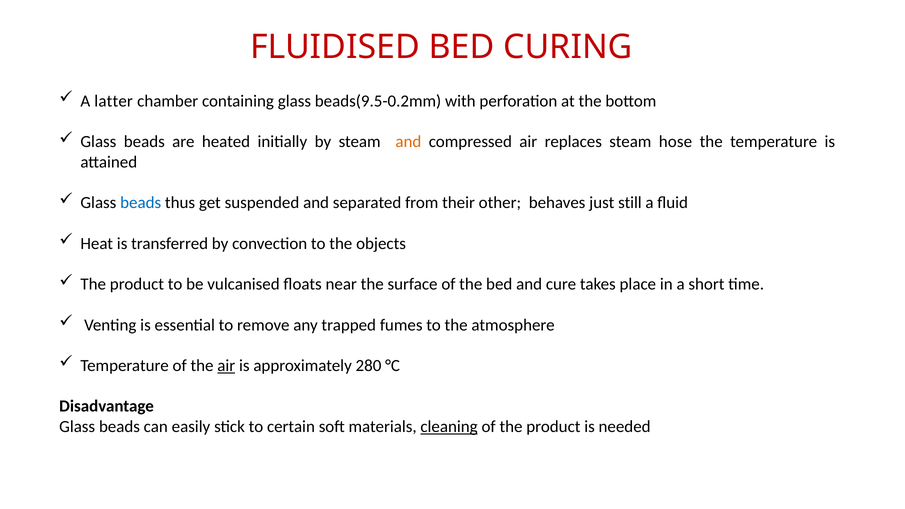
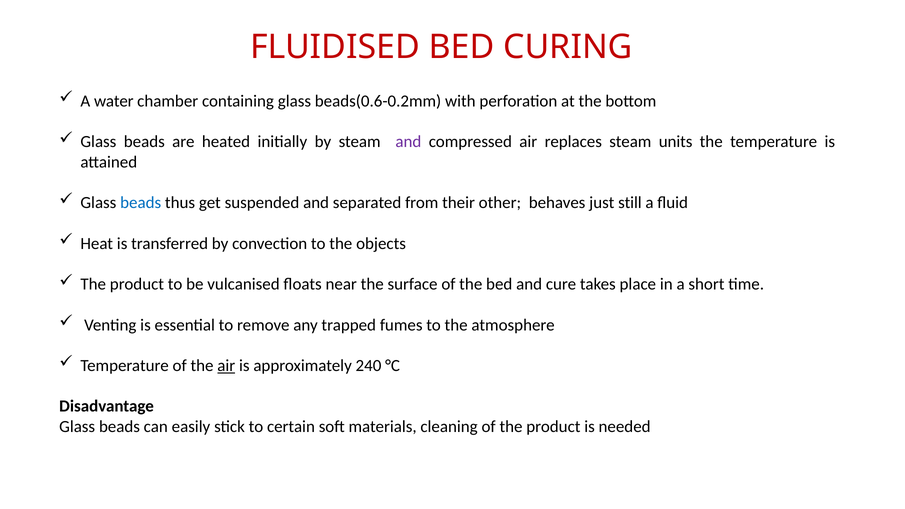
latter: latter -> water (114, 101)
beads(9.5-0.2mm: beads(9.5-0.2mm -> beads(0.6-0.2mm (378, 101)
and colour: orange -> purple (408, 142)
hose: hose -> units (676, 142)
280: 280 -> 240 (369, 366)
cleaning underline: present -> none (449, 427)
